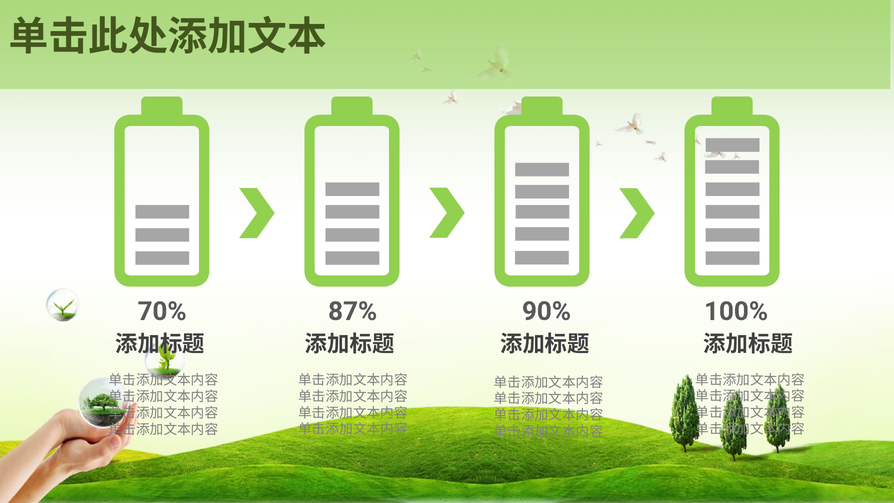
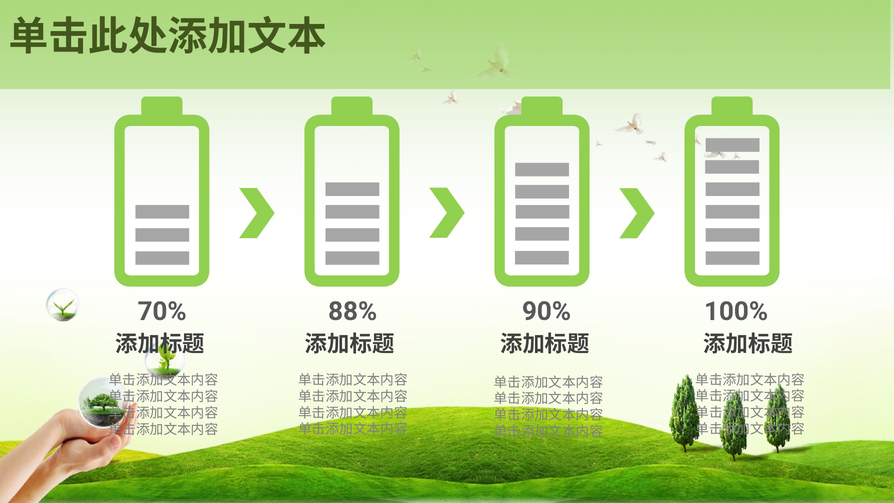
87%: 87% -> 88% (353, 311)
